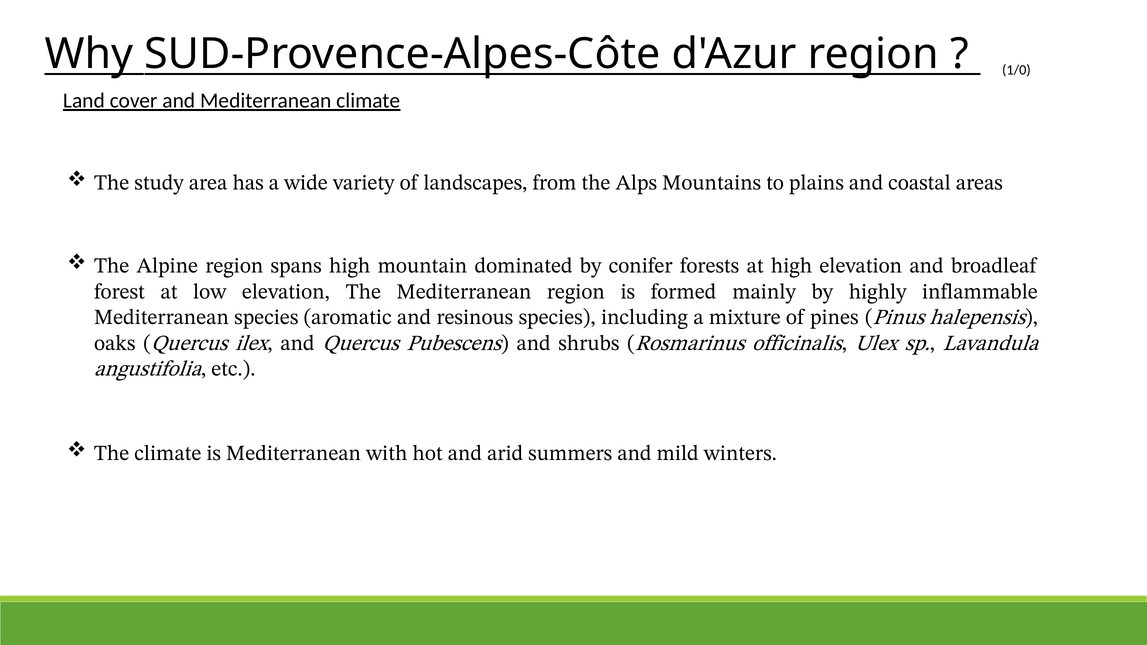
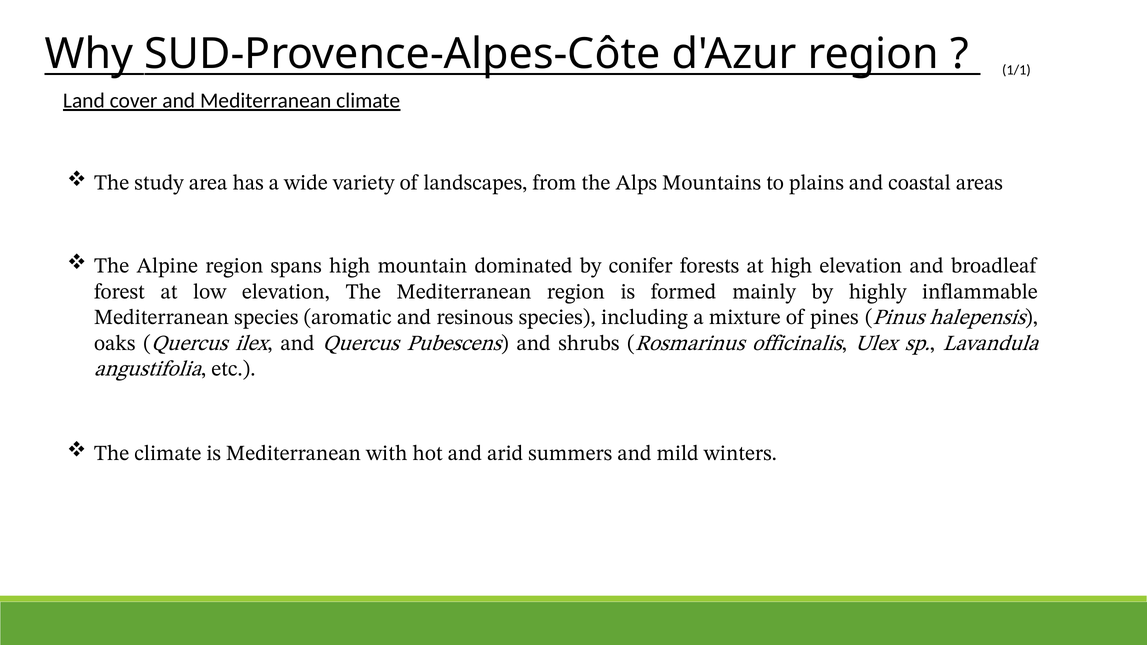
1/0: 1/0 -> 1/1 (1016, 70)
